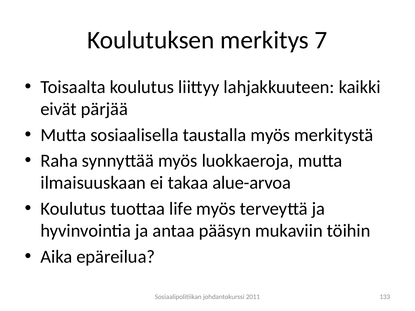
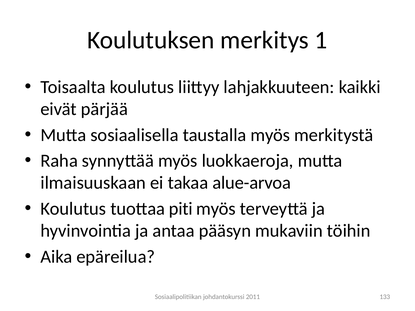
7: 7 -> 1 (321, 40)
life: life -> piti (181, 209)
